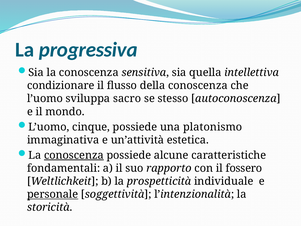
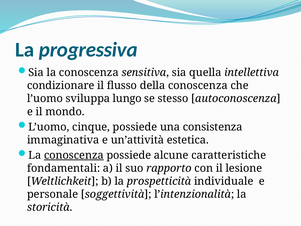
sacro: sacro -> lungo (127, 99)
platonismo: platonismo -> consistenza (213, 127)
fossero: fossero -> lesione (244, 168)
personale underline: present -> none (53, 194)
